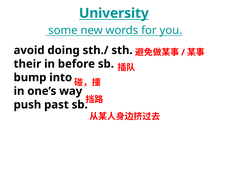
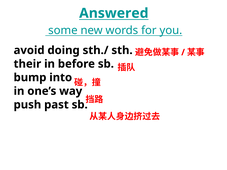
University: University -> Answered (114, 13)
